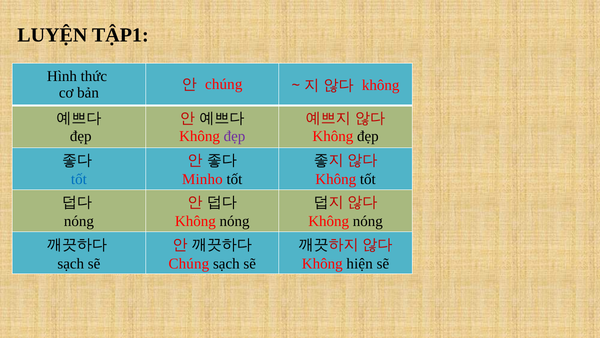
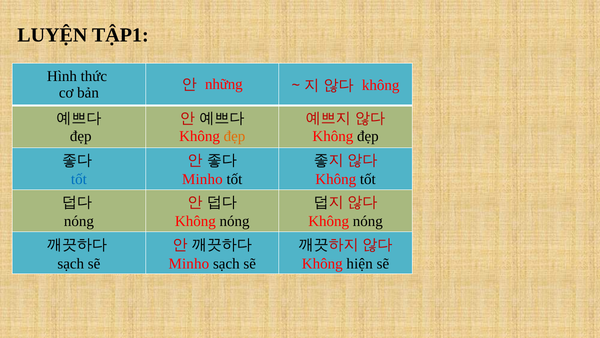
chúng: chúng -> những (224, 84)
đẹp colour: purple -> orange (235, 136)
Chúng: Chúng -> Minho (189, 263)
